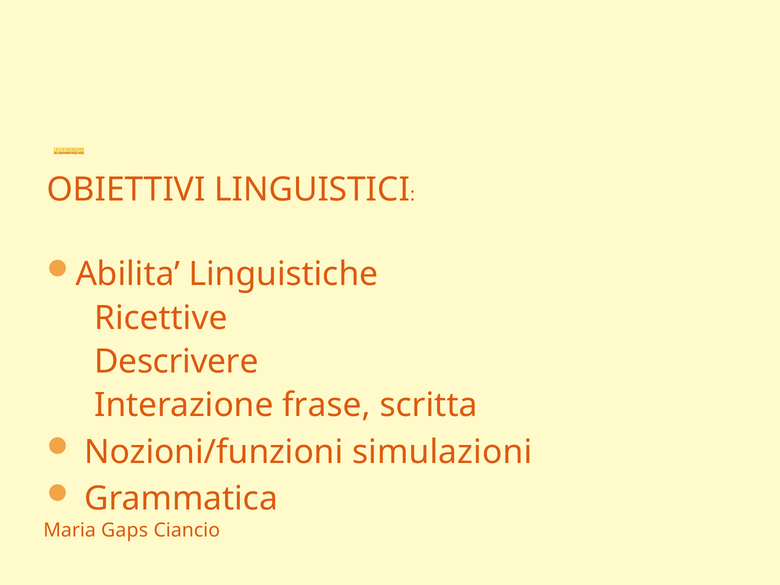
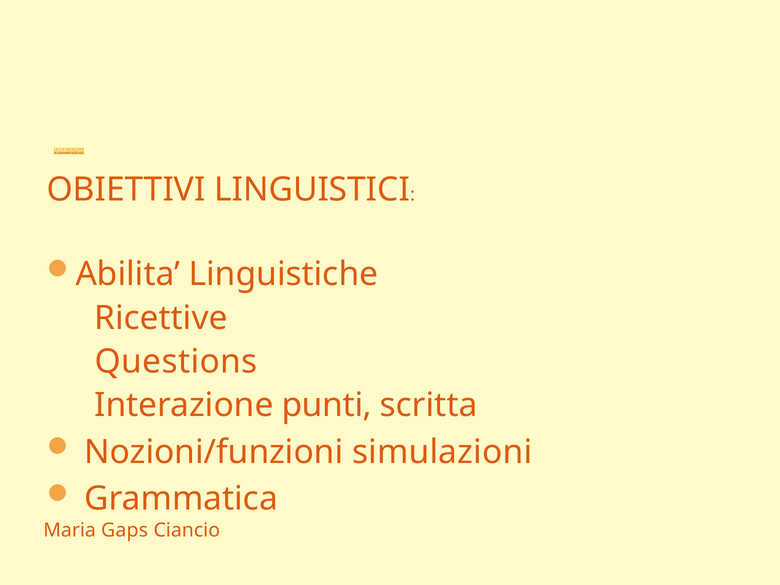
Descrivere: Descrivere -> Questions (176, 362)
frase: frase -> punti (327, 405)
